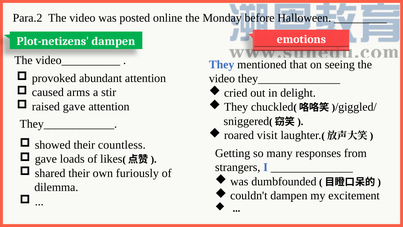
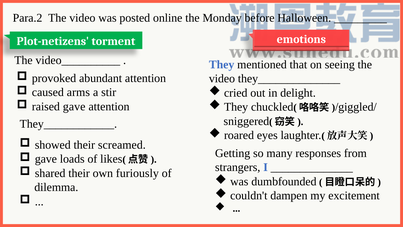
Plot-netizens dampen: dampen -> torment (113, 41)
visit: visit -> eyes (267, 135)
countless: countless -> screamed (122, 145)
